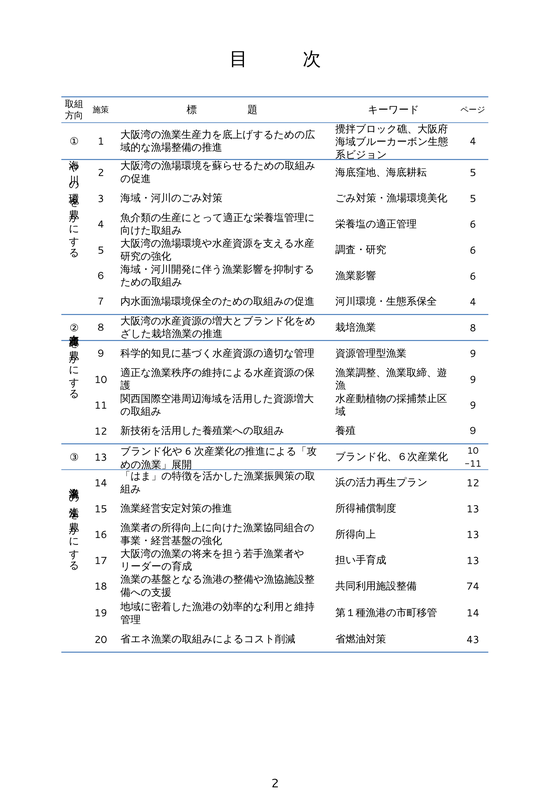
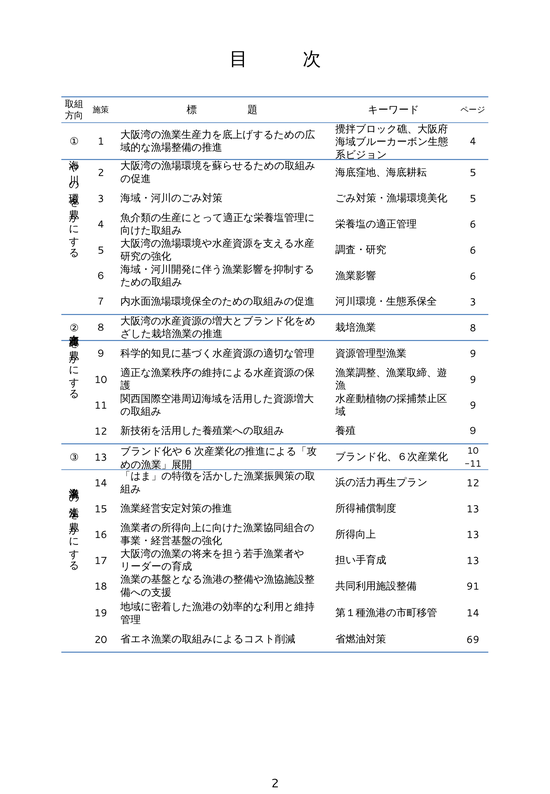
4: 4 -> 3 (473, 302)
74: 74 -> 91 (473, 587)
43: 43 -> 69 (473, 640)
